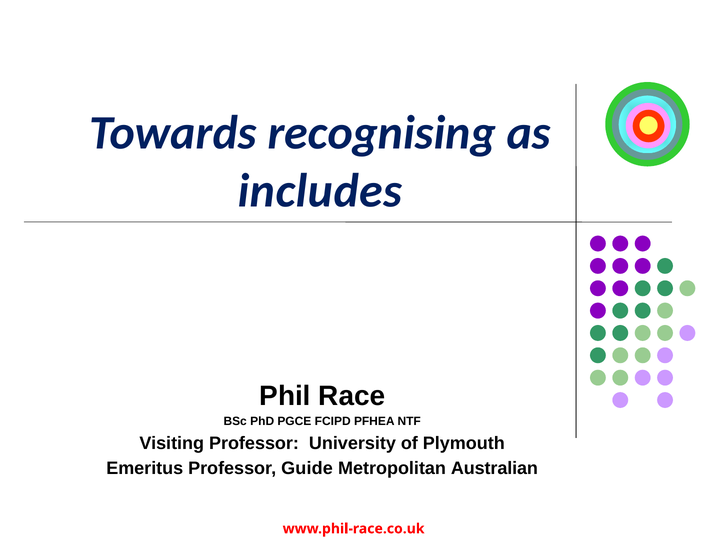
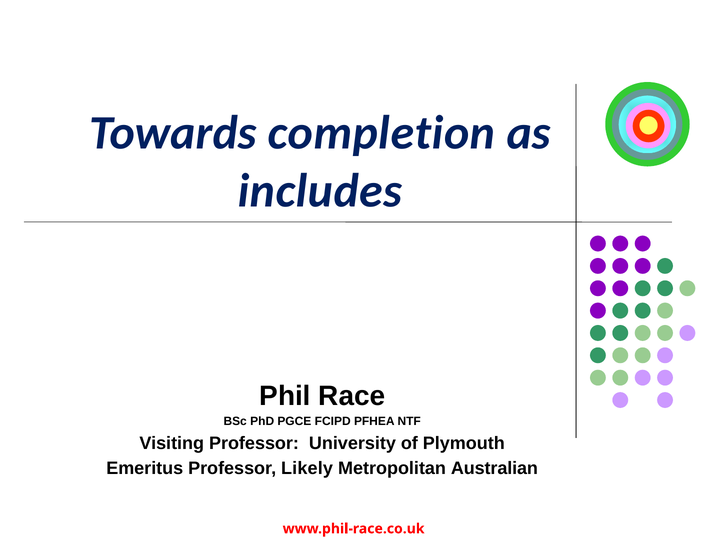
recognising: recognising -> completion (381, 133)
Guide: Guide -> Likely (307, 468)
